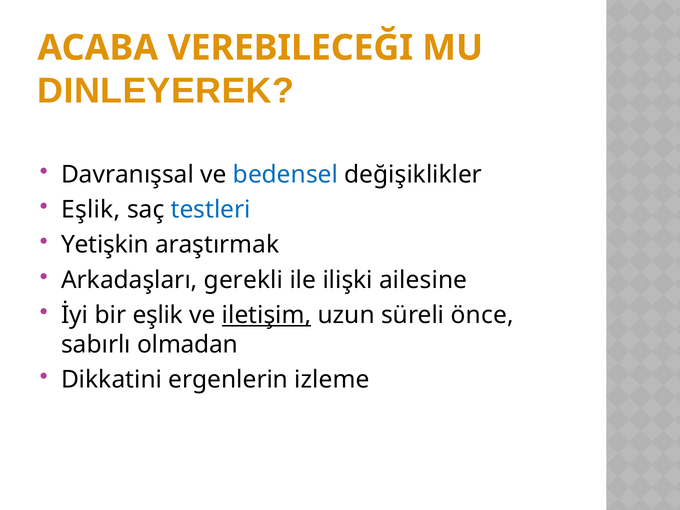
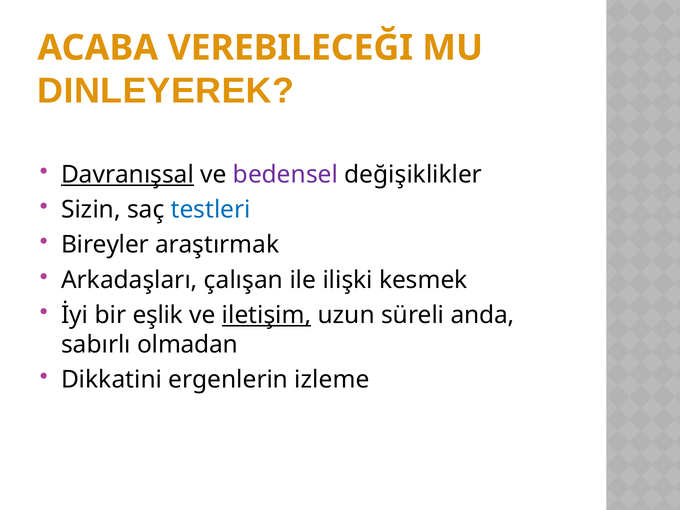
Davranışsal underline: none -> present (127, 175)
bedensel colour: blue -> purple (285, 175)
Eşlik: Eşlik -> Sizin (91, 210)
Yetişkin: Yetişkin -> Bireyler (105, 245)
gerekli: gerekli -> çalışan (243, 280)
ailesine: ailesine -> kesmek (423, 280)
önce: önce -> anda (483, 315)
